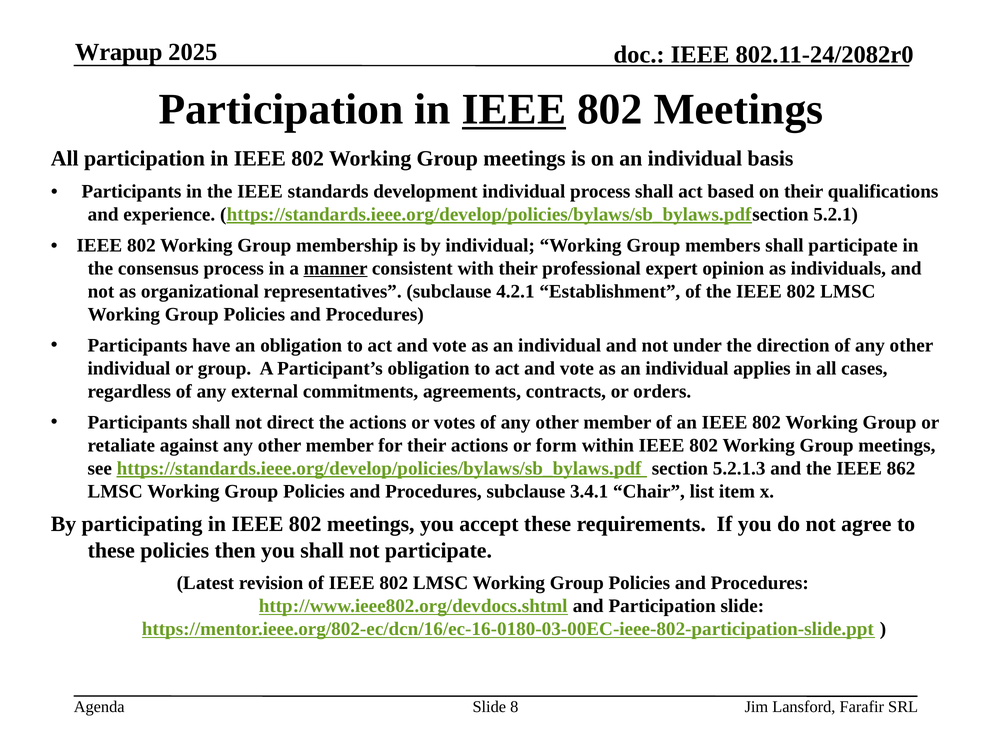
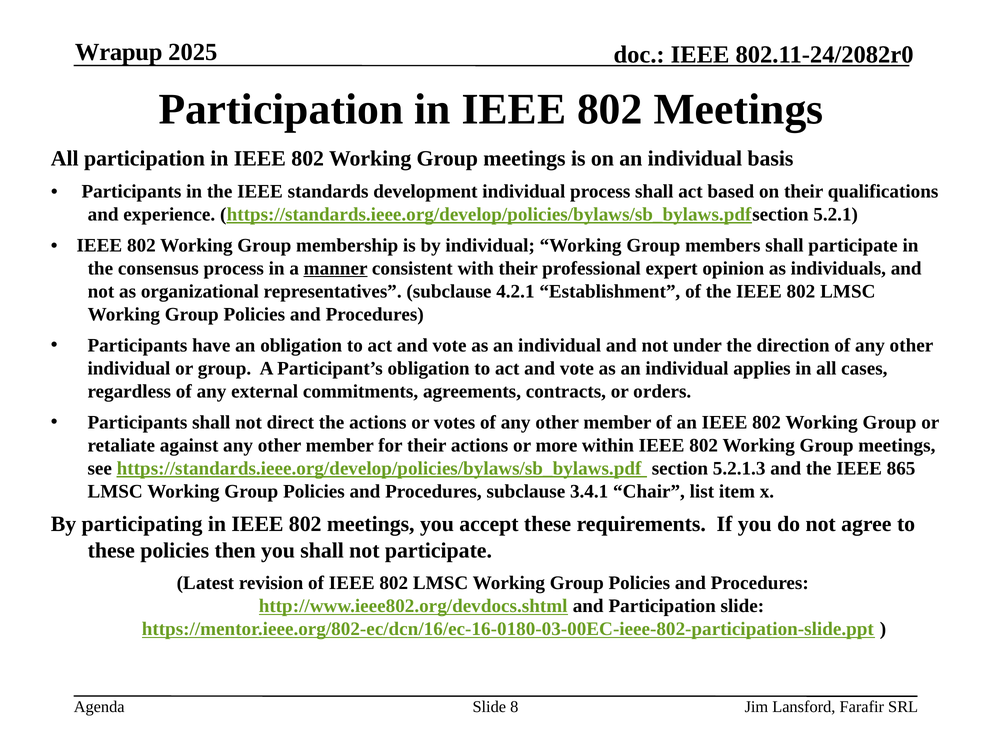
IEEE underline: present -> none (514, 110)
form: form -> more (556, 446)
862: 862 -> 865 (901, 468)
